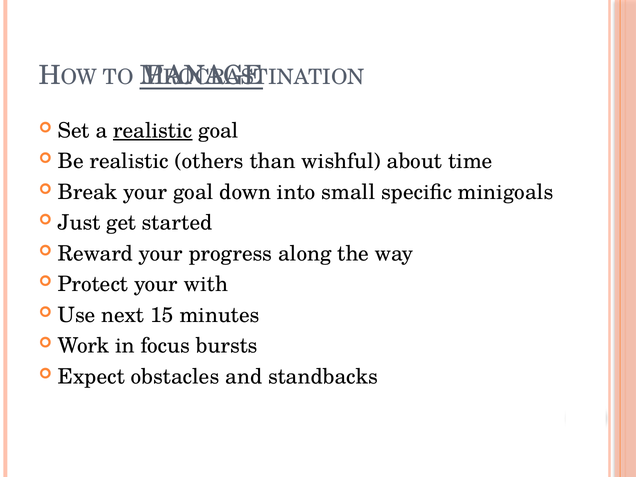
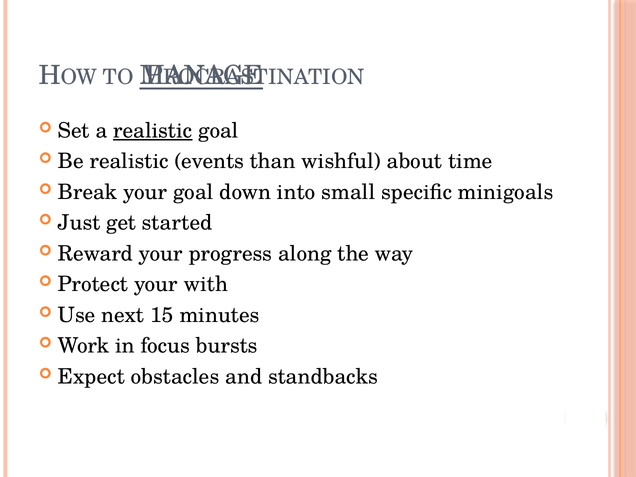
others: others -> events (209, 161)
